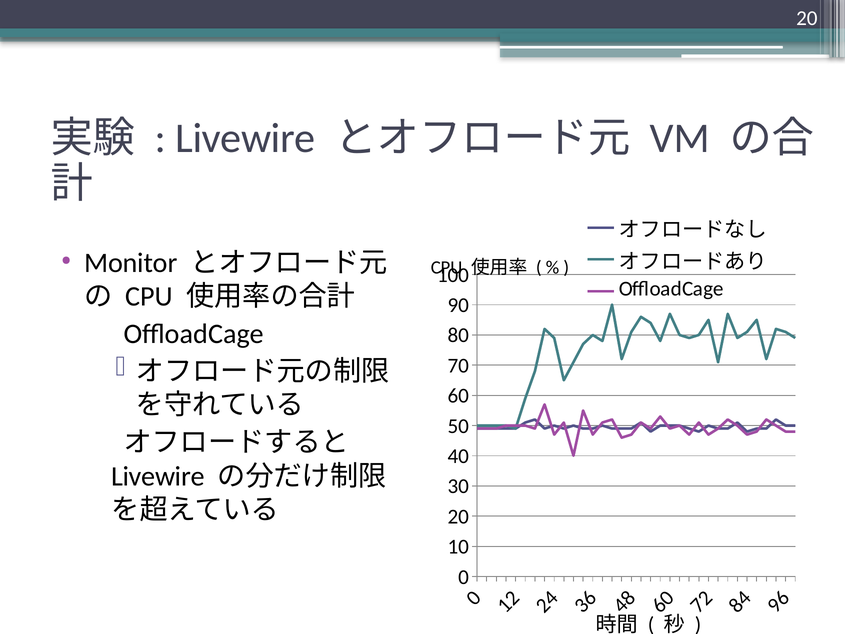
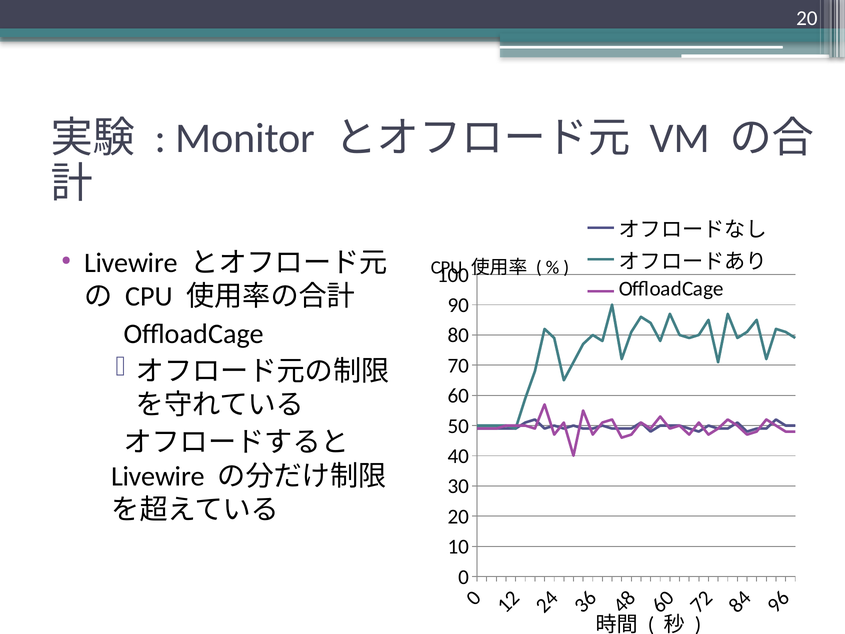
Livewire: Livewire -> Monitor (245, 138)
Monitor: Monitor -> Livewire (131, 263)
